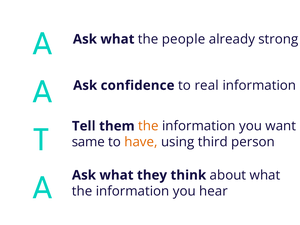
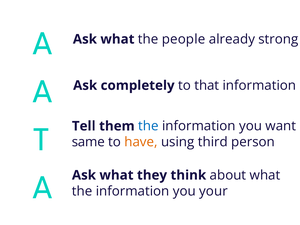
confidence: confidence -> completely (138, 85)
real: real -> that (207, 85)
the colour: orange -> blue (148, 126)
hear: hear -> your (214, 191)
